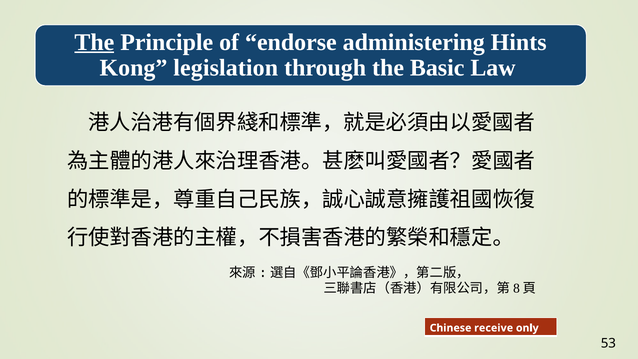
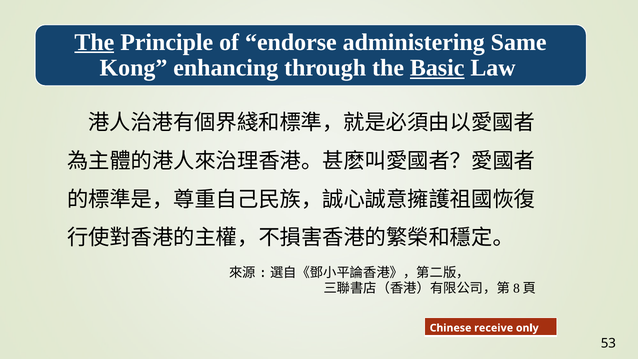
Hints: Hints -> Same (519, 42)
legislation: legislation -> enhancing (226, 68)
Basic underline: none -> present (437, 68)
